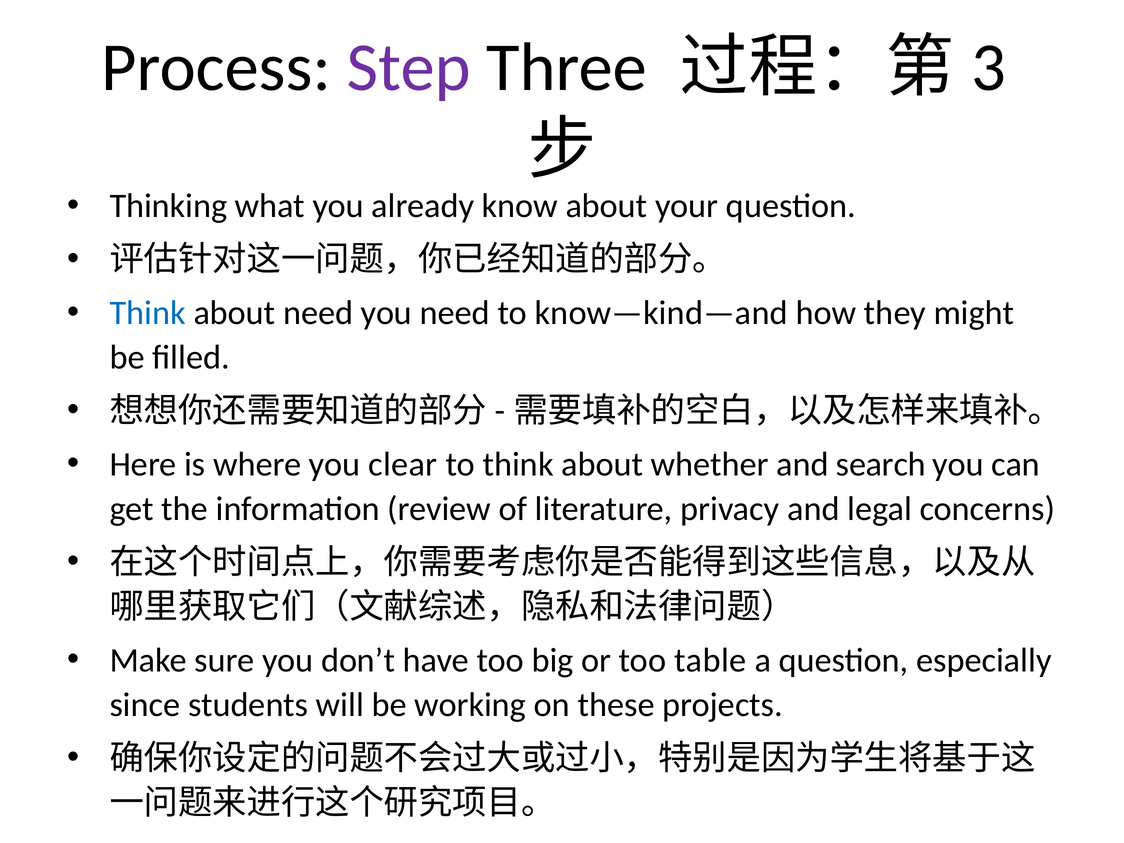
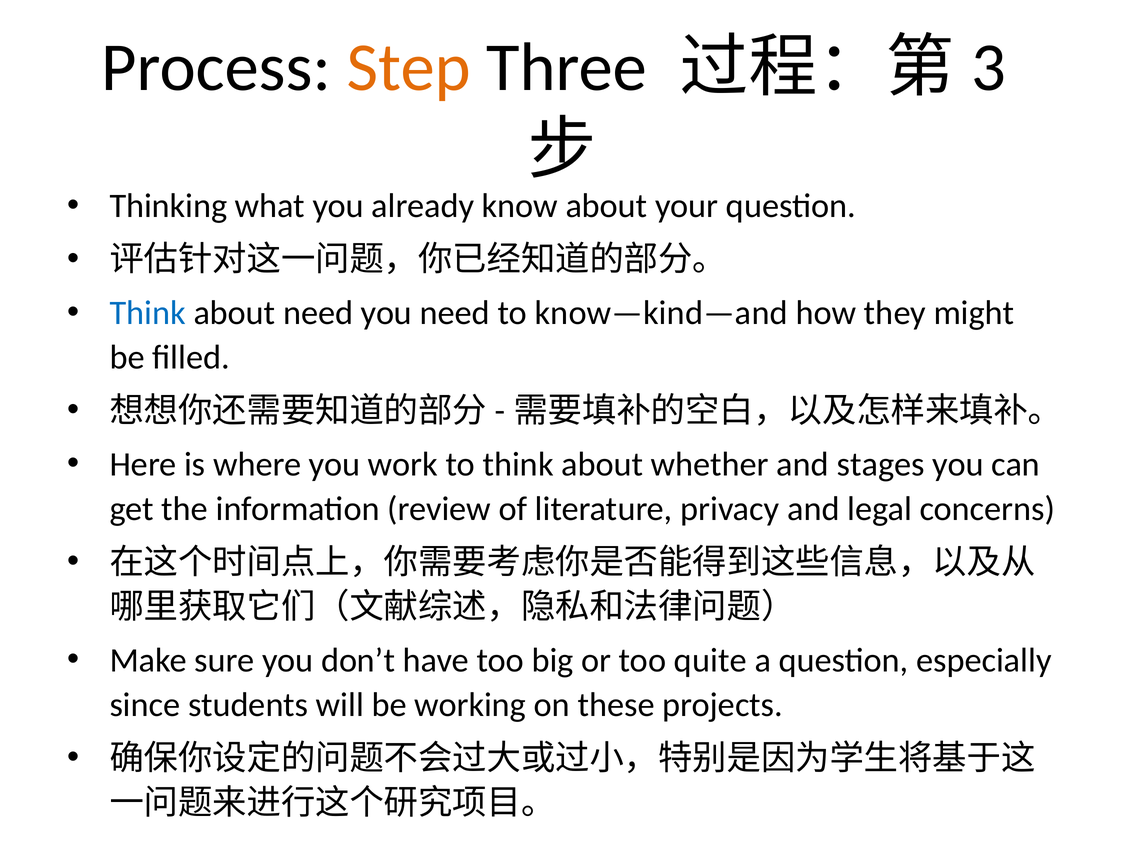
Step colour: purple -> orange (409, 68)
clear: clear -> work (403, 464)
search: search -> stages (881, 464)
table: table -> quite (710, 660)
